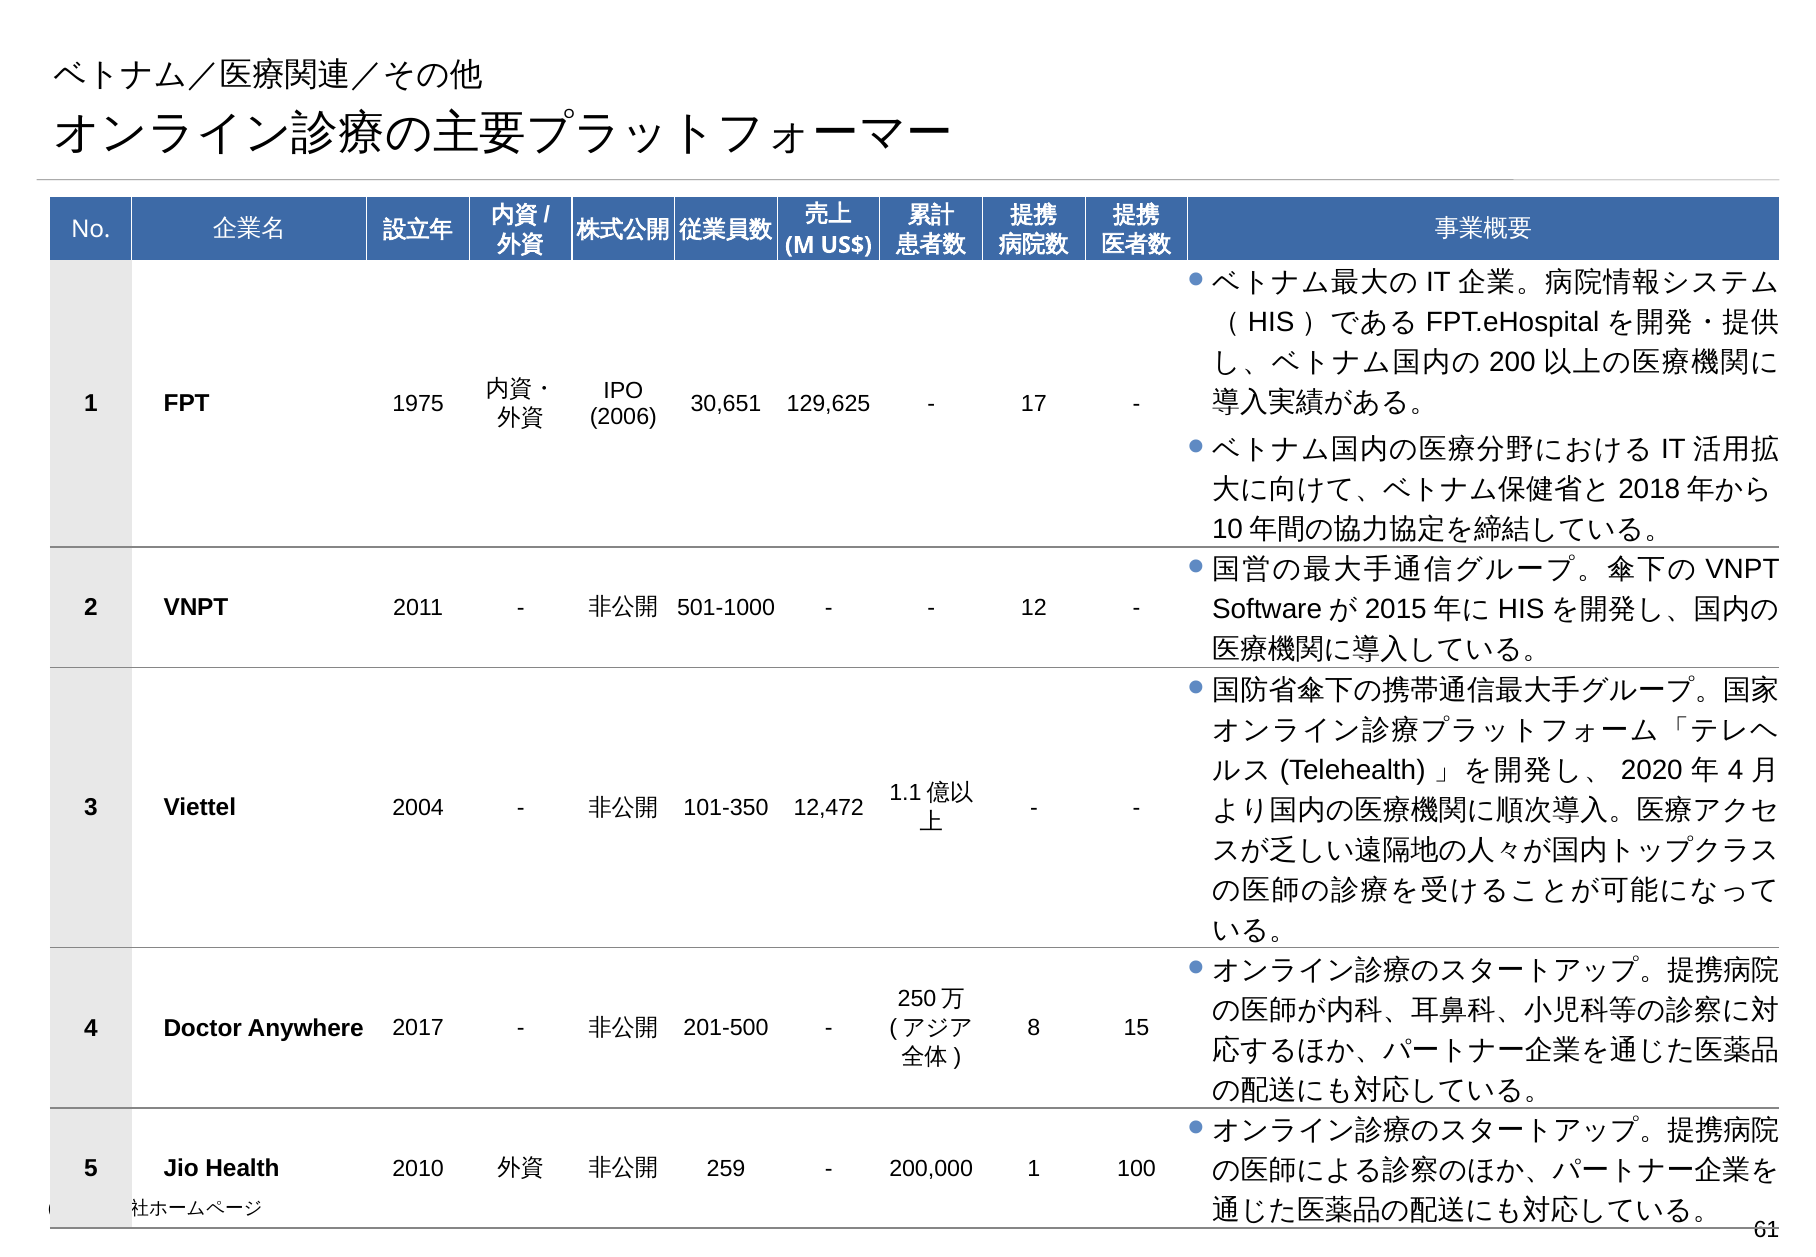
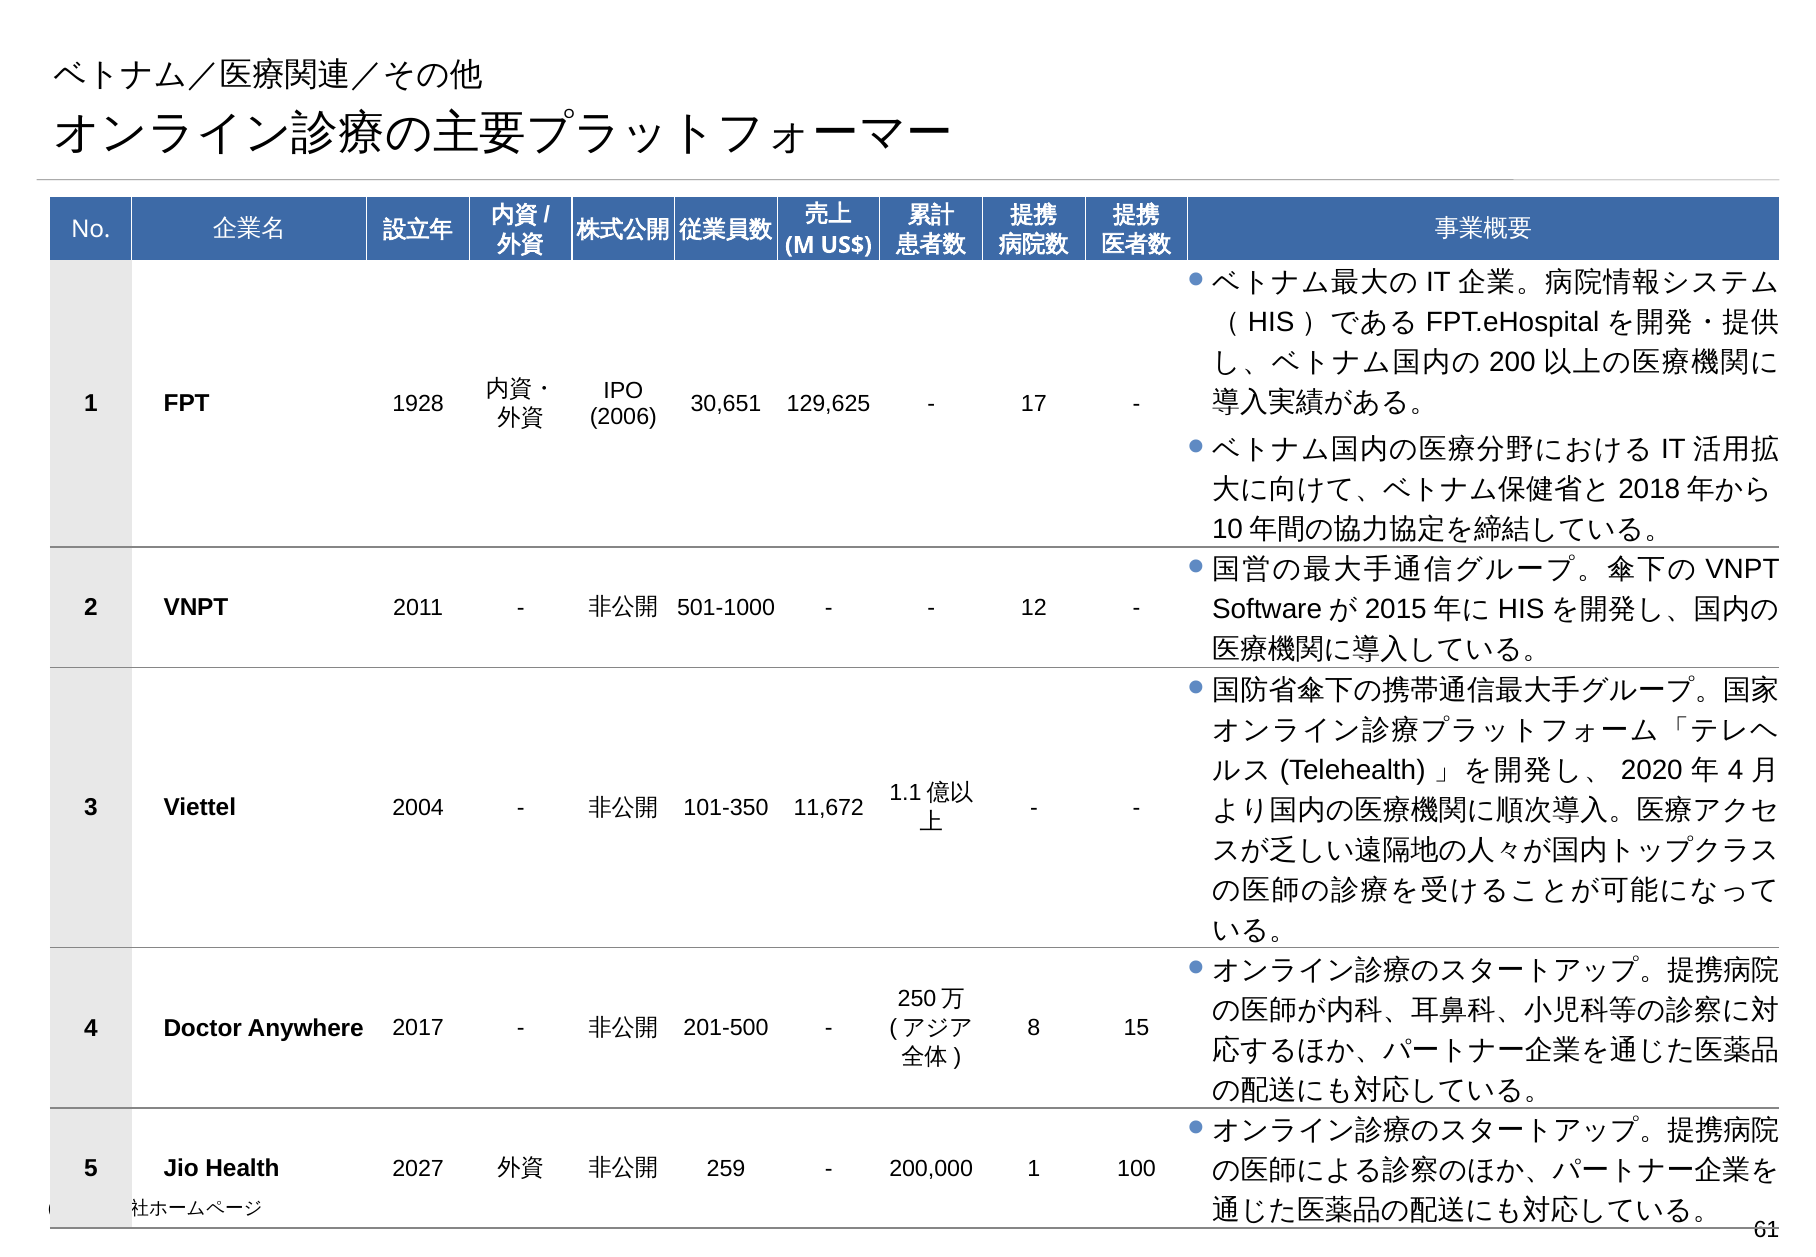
1975: 1975 -> 1928 (418, 404)
12,472: 12,472 -> 11,672 (829, 808)
2010: 2010 -> 2027 (418, 1169)
